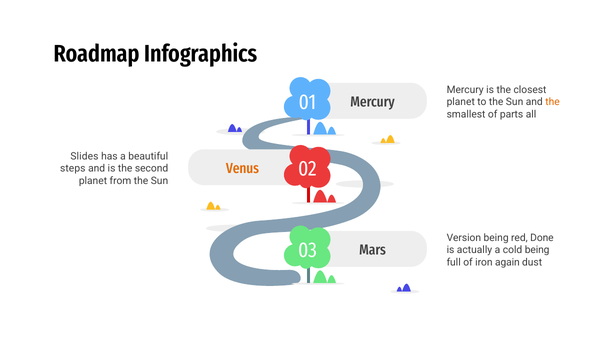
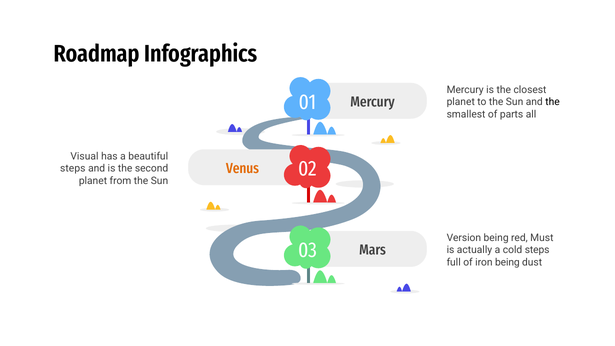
the colour: orange -> black (553, 102)
Slides: Slides -> Visual (84, 156)
Done: Done -> Must (542, 238)
cold being: being -> steps (537, 250)
iron again: again -> being (507, 262)
